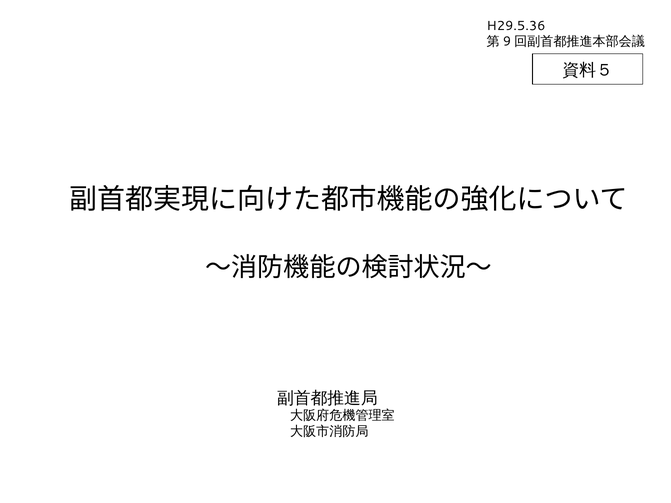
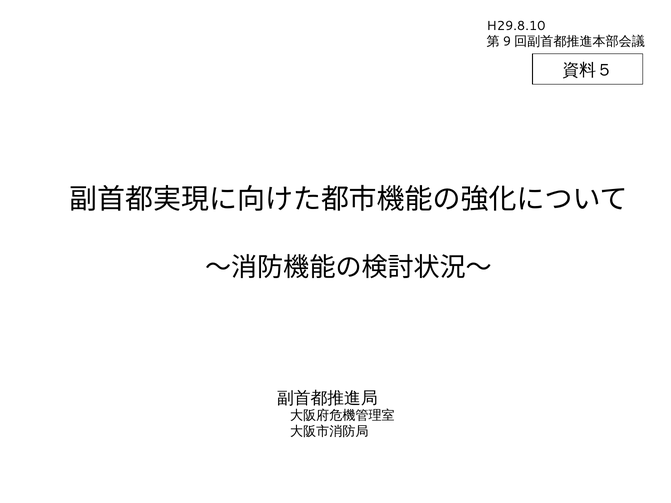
H29.5.36: H29.5.36 -> H29.8.10 (516, 26)
